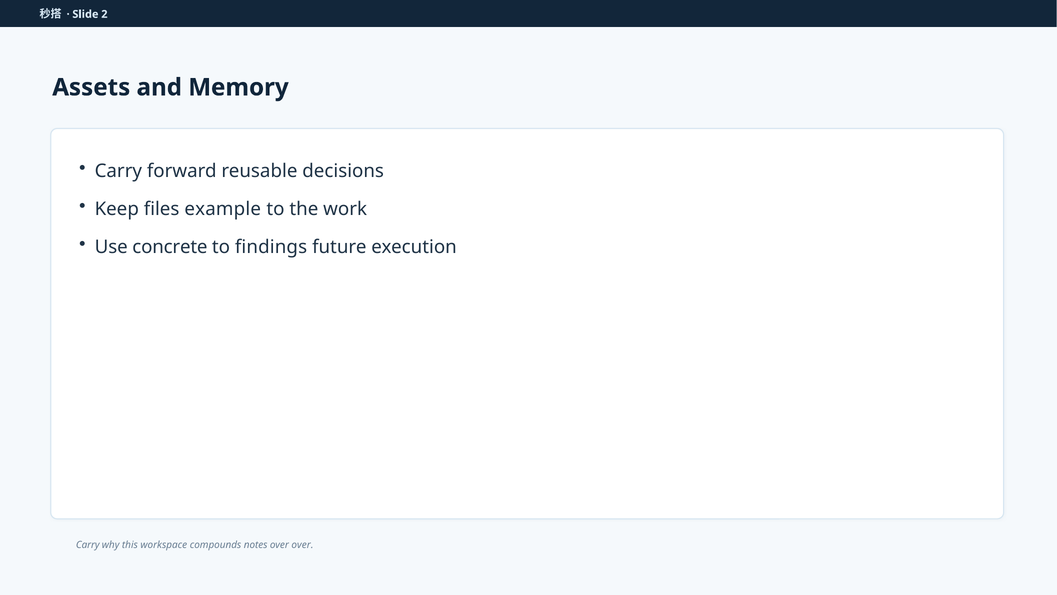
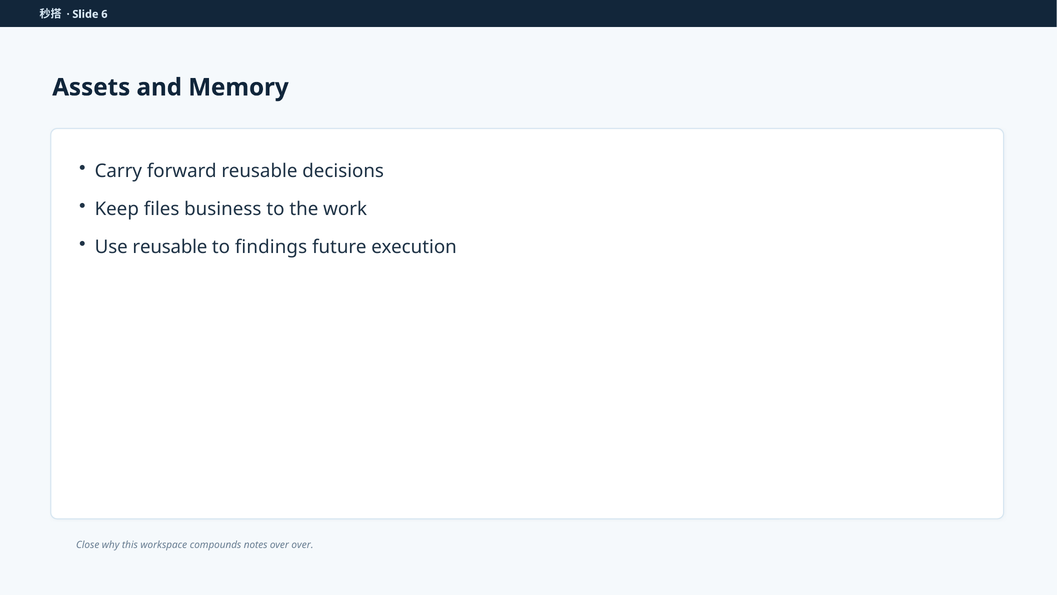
2: 2 -> 6 (104, 14)
example: example -> business (223, 209)
Use concrete: concrete -> reusable (170, 247)
Carry: Carry -> Close (88, 544)
